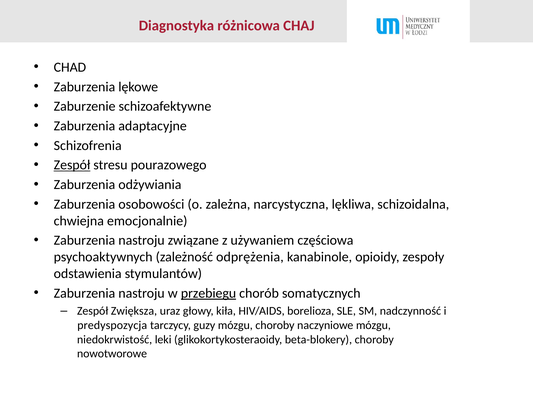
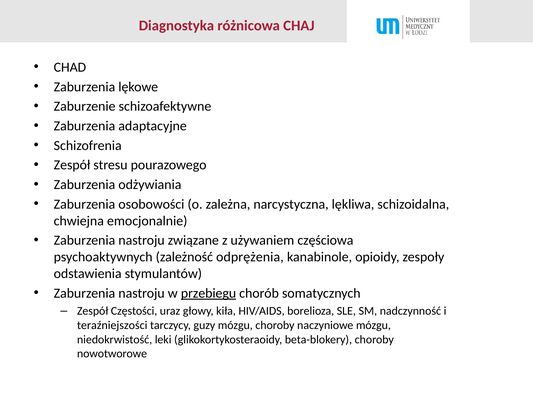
Zespół underline: present -> none (72, 165)
Zwiększa: Zwiększa -> Częstości (134, 311)
predyspozycja: predyspozycja -> teraźniejszości (112, 325)
